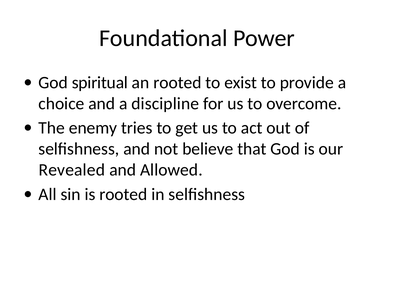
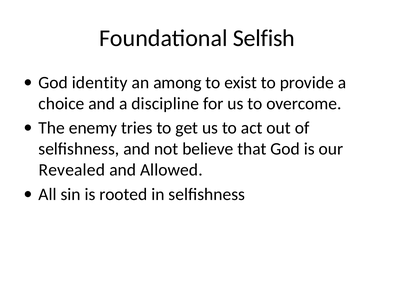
Power: Power -> Selfish (264, 38)
spiritual: spiritual -> identity (100, 83)
an rooted: rooted -> among (177, 83)
